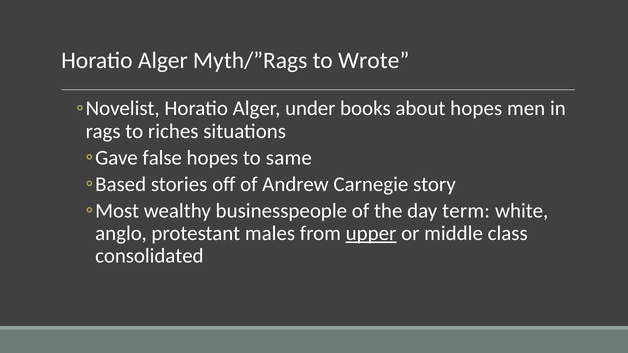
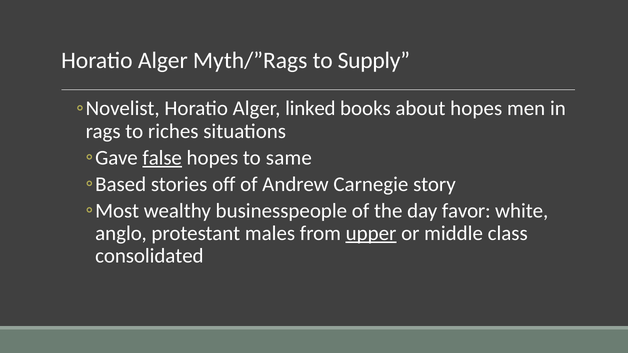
Wrote: Wrote -> Supply (374, 60)
under: under -> linked (310, 109)
false underline: none -> present (162, 158)
term: term -> favor (466, 211)
